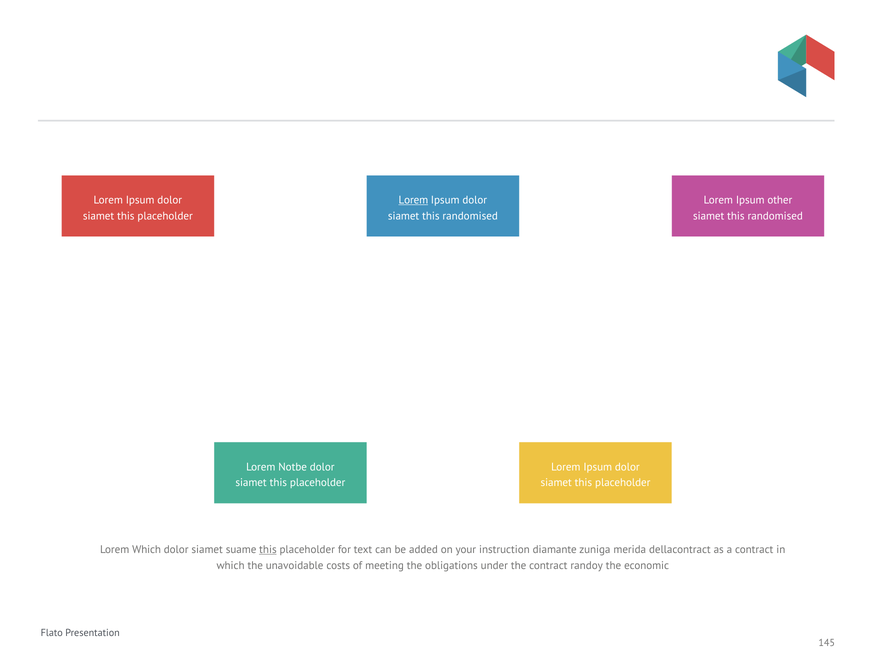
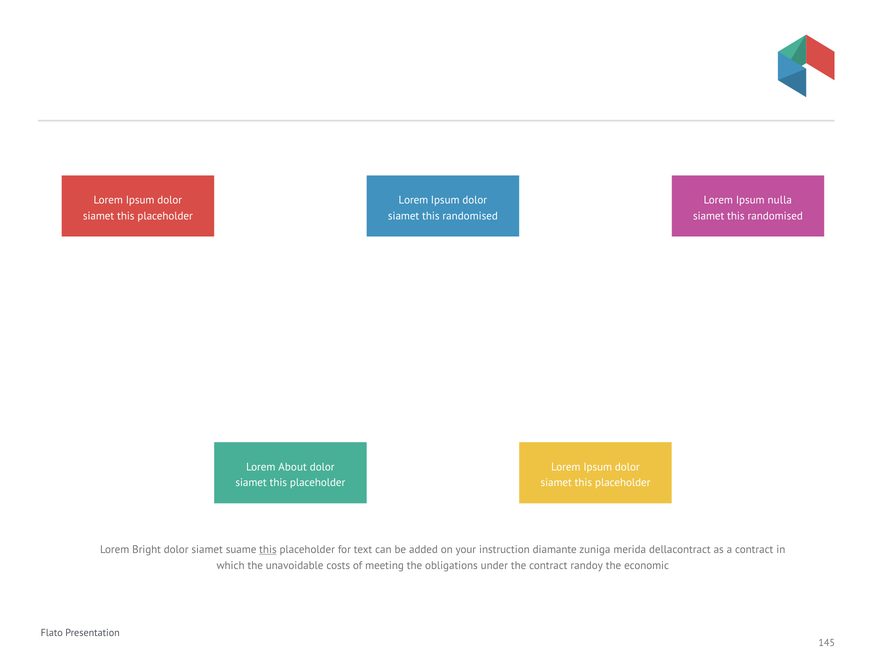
Lorem underline: present -> none (413, 200)
other: other -> nulla (780, 200)
Notbe: Notbe -> About (293, 467)
Lorem Which: Which -> Bright (147, 549)
